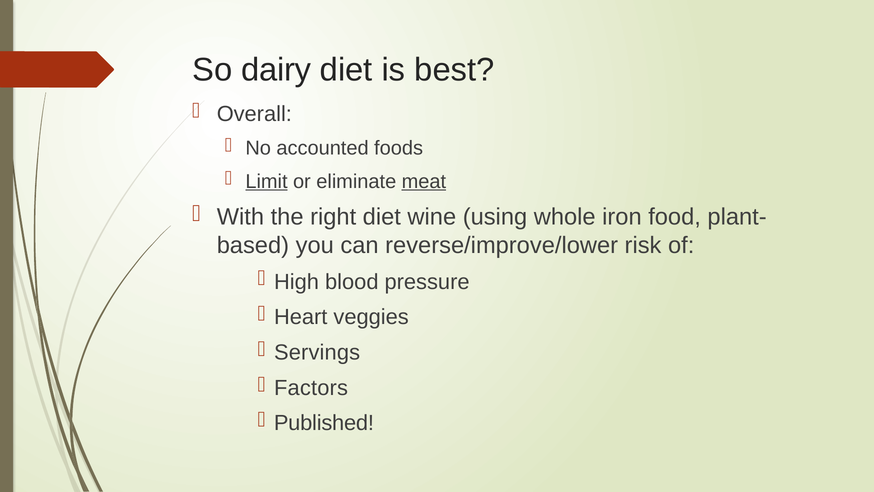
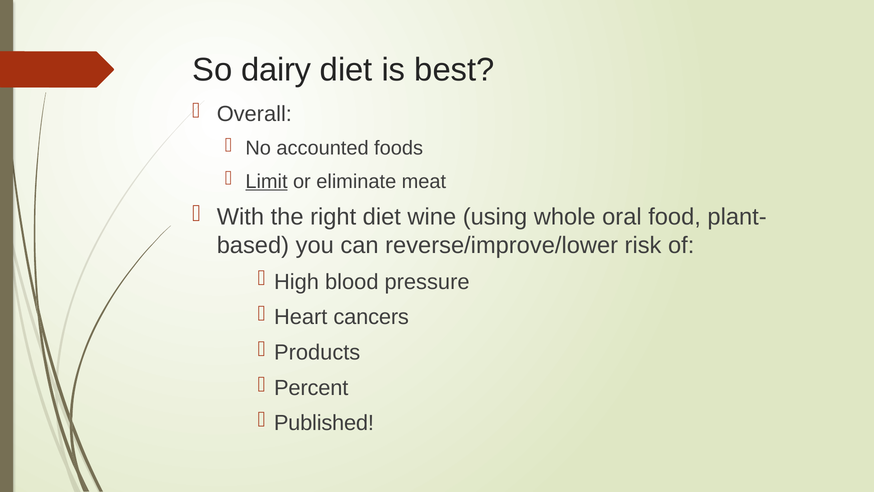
meat underline: present -> none (424, 181)
iron: iron -> oral (622, 217)
veggies: veggies -> cancers (371, 317)
Servings: Servings -> Products (317, 352)
Factors: Factors -> Percent (311, 388)
